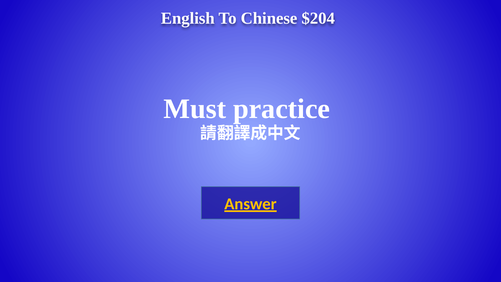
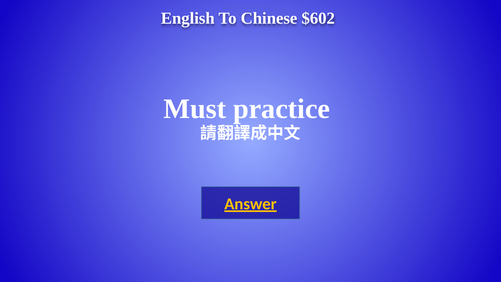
$204: $204 -> $602 (318, 18)
